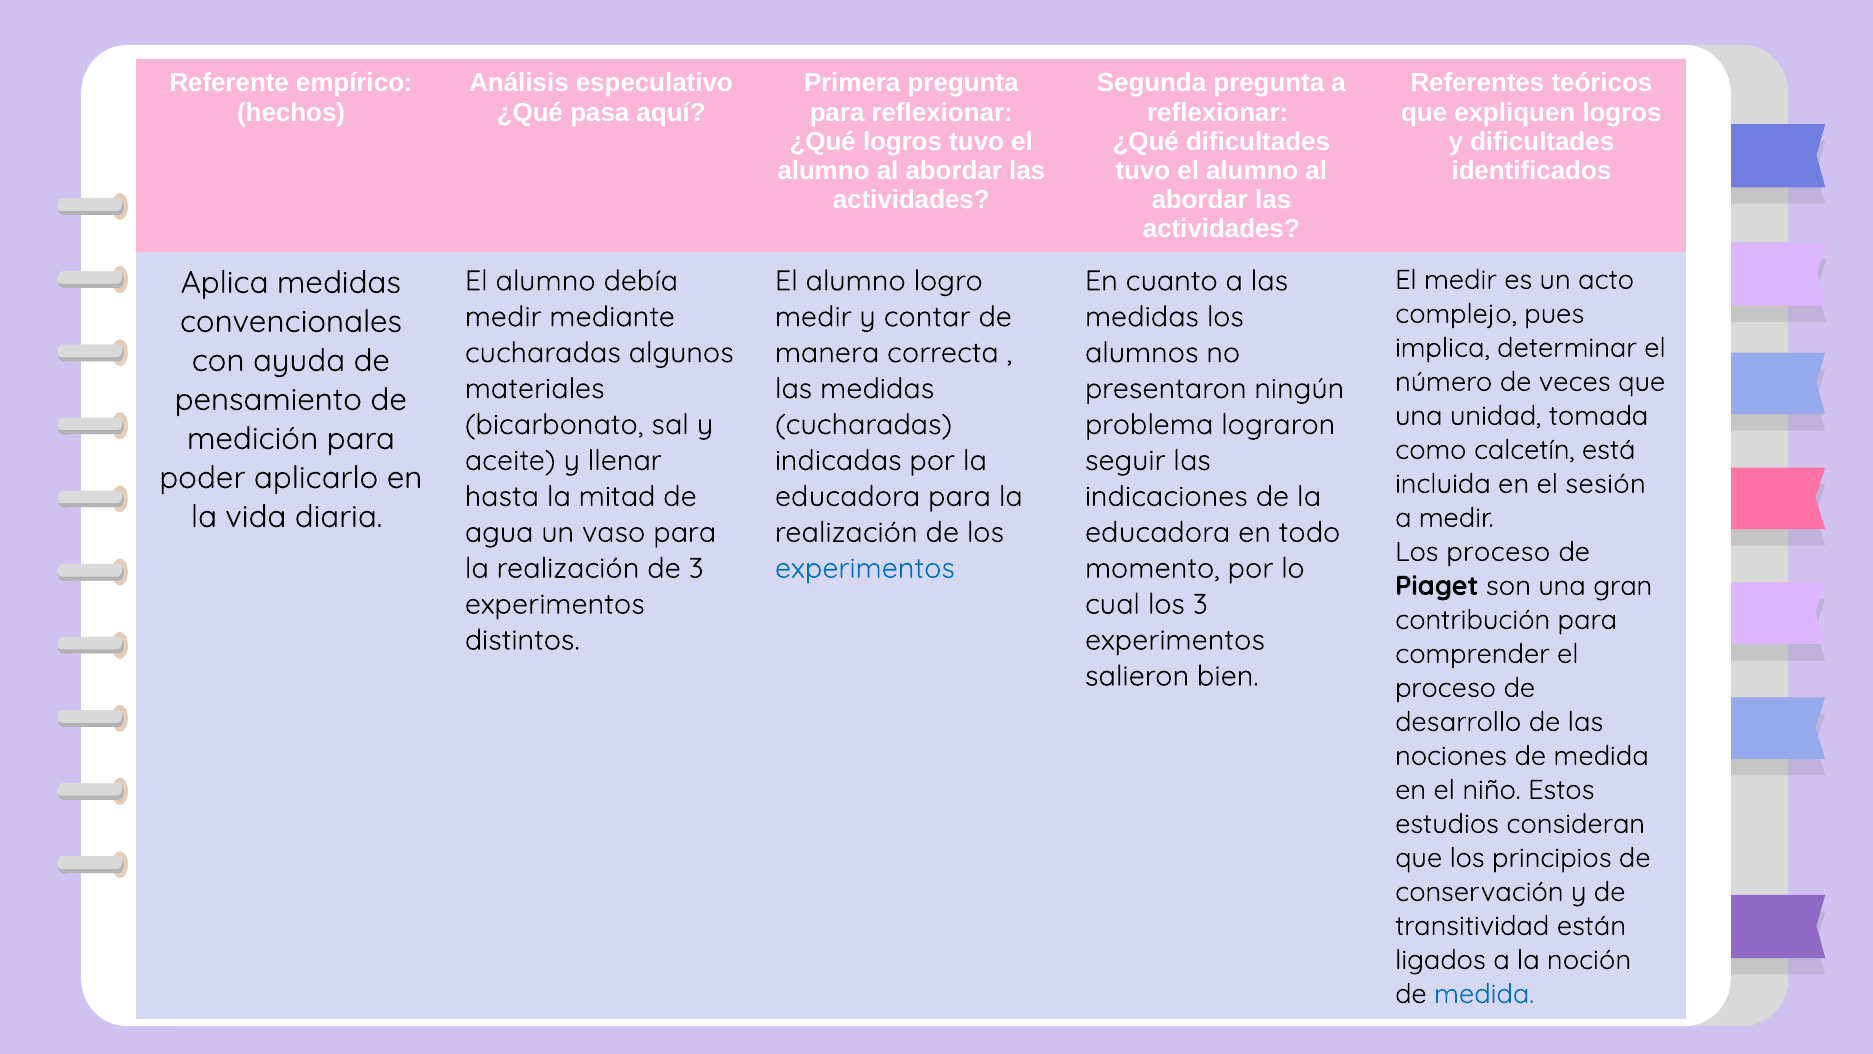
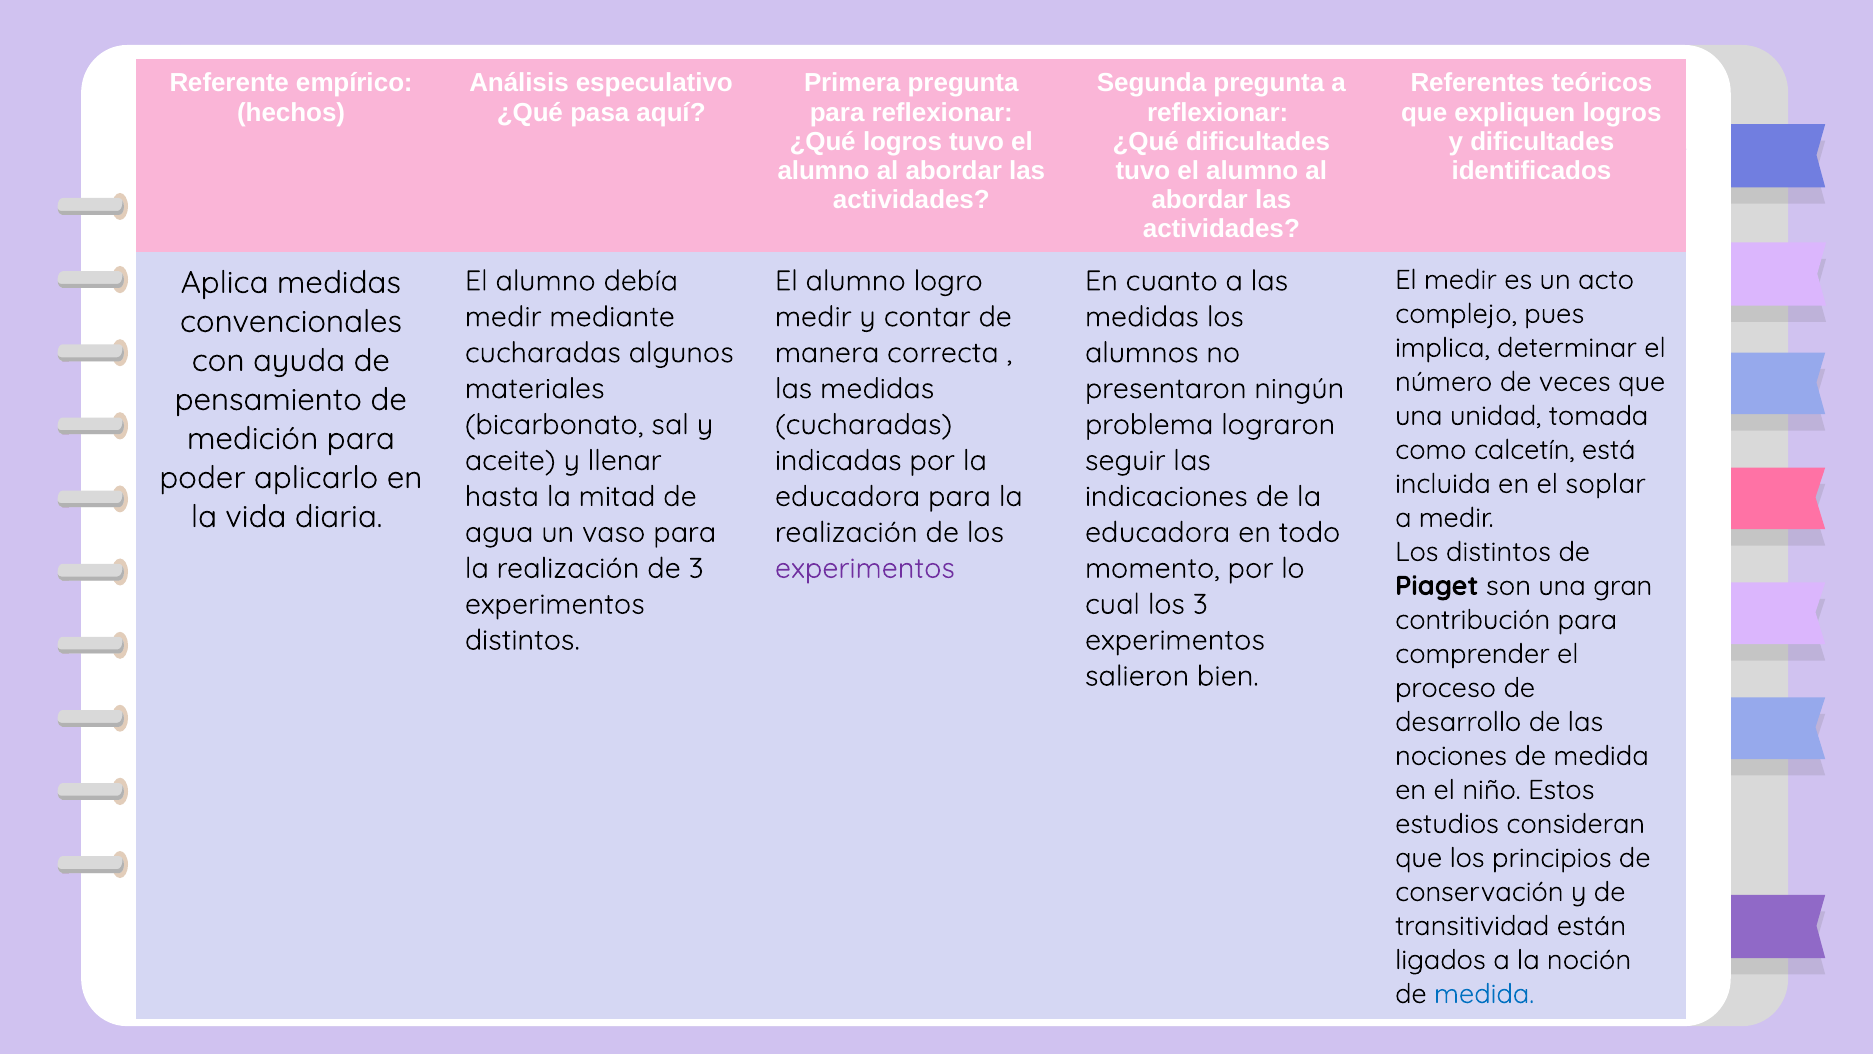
sesión: sesión -> soplar (1606, 484)
Los proceso: proceso -> distintos (1498, 552)
experimentos colour: blue -> purple (865, 568)
